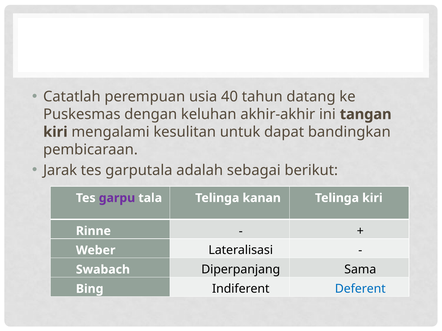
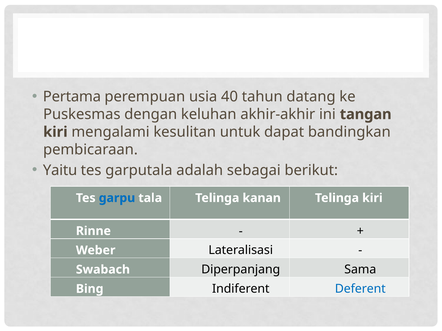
Catatlah: Catatlah -> Pertama (72, 97)
Jarak: Jarak -> Yaitu (60, 170)
garpu colour: purple -> blue (117, 198)
